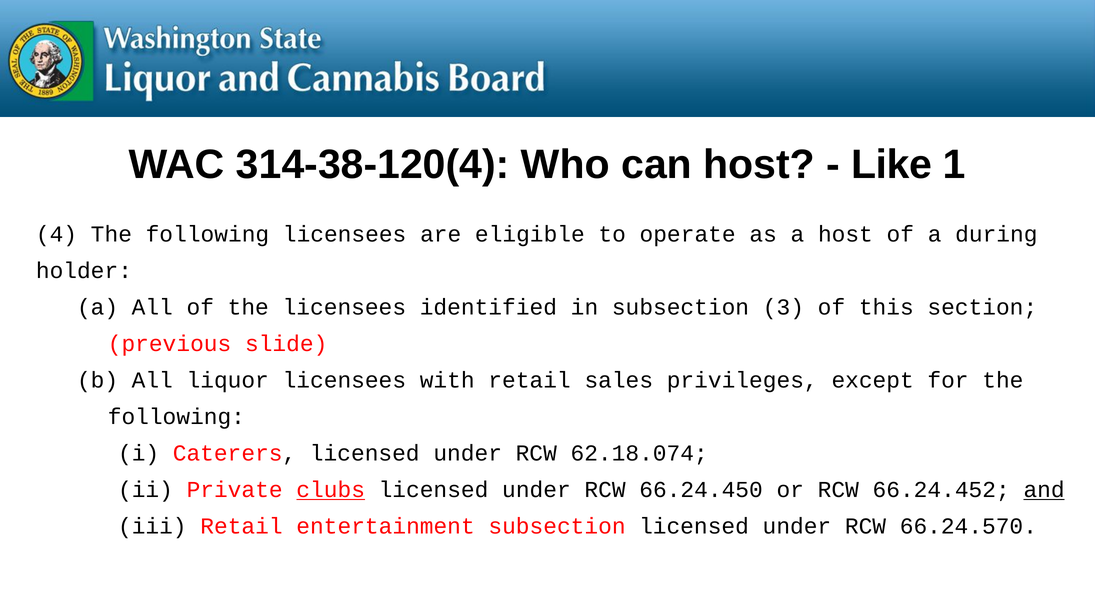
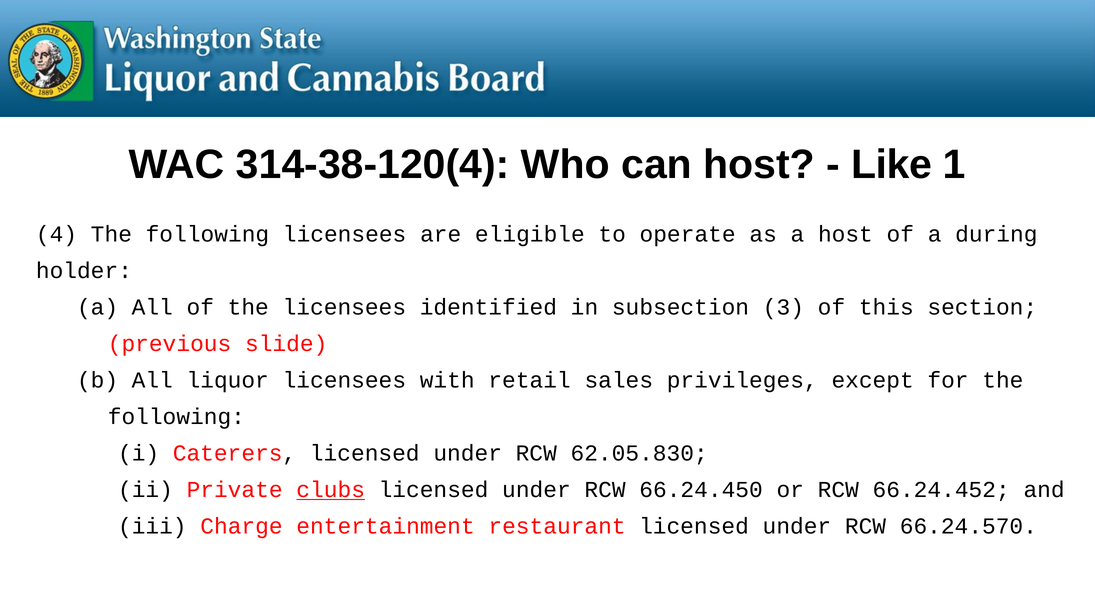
62.18.074: 62.18.074 -> 62.05.830 (639, 453)
and underline: present -> none (1044, 490)
iii Retail: Retail -> Charge (241, 526)
entertainment subsection: subsection -> restaurant (557, 526)
